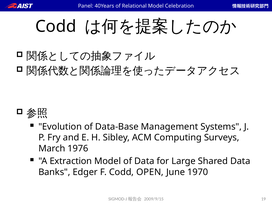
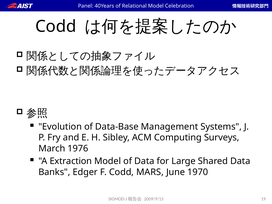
OPEN: OPEN -> MARS (150, 172)
